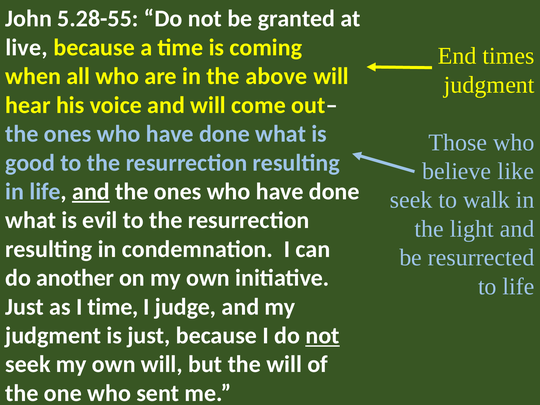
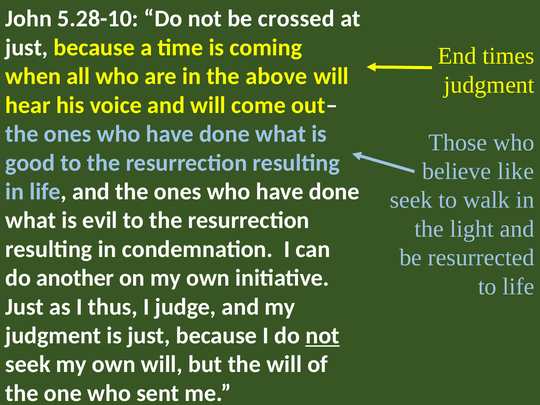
5.28-55: 5.28-55 -> 5.28-10 (98, 19)
granted: granted -> crossed (296, 19)
live: live -> just (27, 48)
and underline: present -> none (91, 192)
I time: time -> thus (113, 307)
